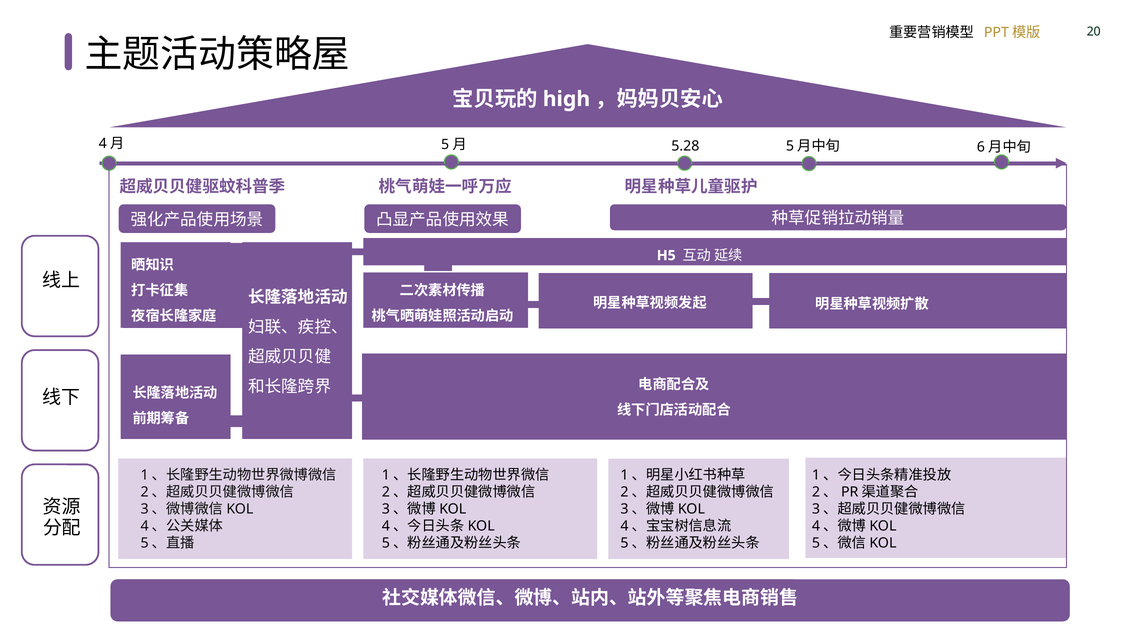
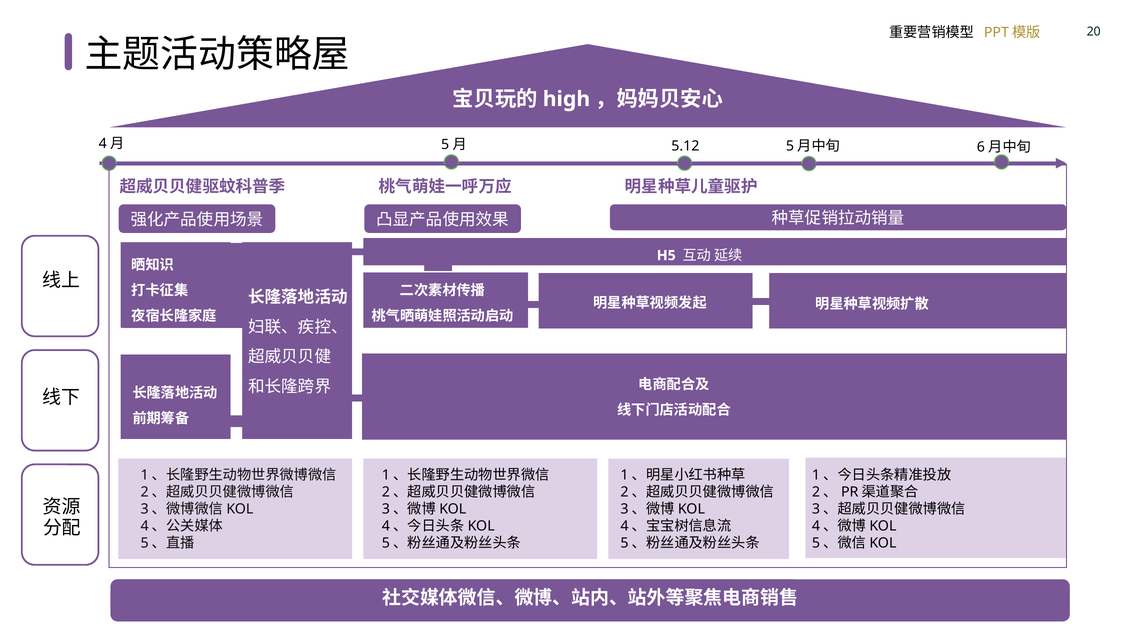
5.28: 5.28 -> 5.12 (685, 146)
